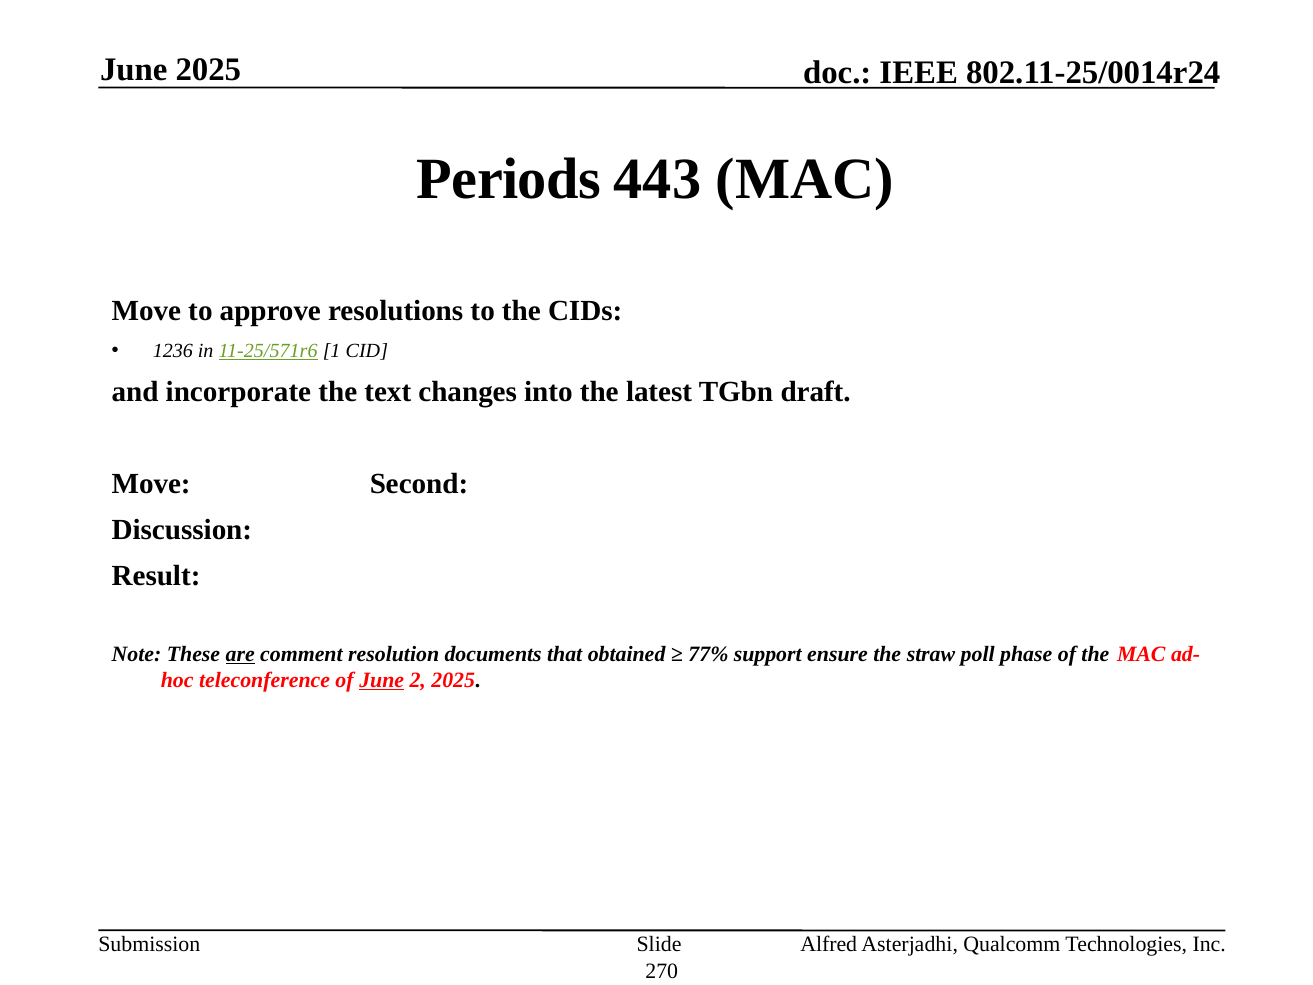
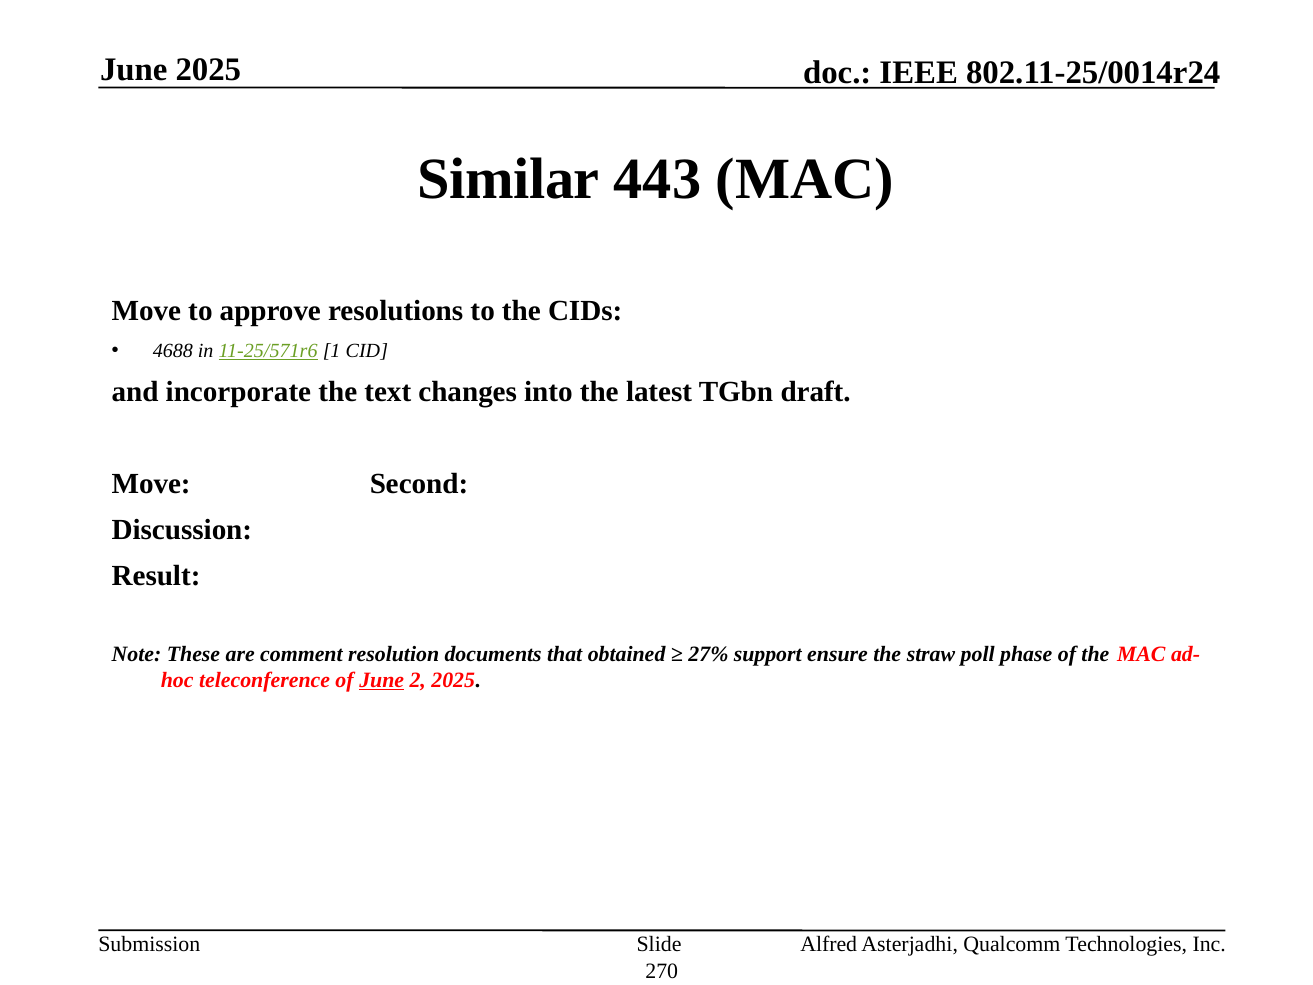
Periods: Periods -> Similar (509, 179)
1236: 1236 -> 4688 (173, 350)
are underline: present -> none (240, 654)
77%: 77% -> 27% (708, 654)
